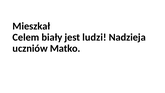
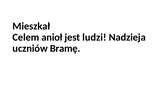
biały: biały -> anioł (52, 37)
Matko: Matko -> Bramę (65, 48)
